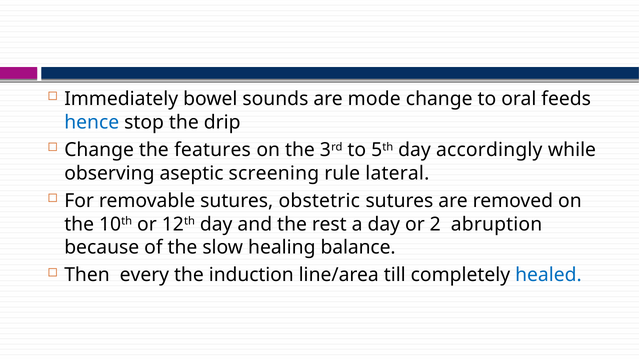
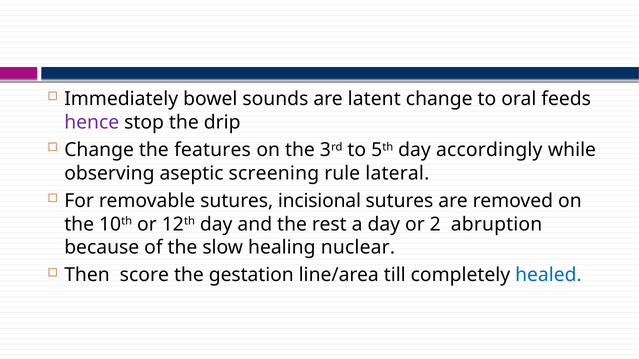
mode: mode -> latent (374, 99)
hence colour: blue -> purple (92, 122)
obstetric: obstetric -> incisional (319, 201)
balance: balance -> nuclear (358, 248)
every: every -> score (144, 275)
induction: induction -> gestation (251, 275)
